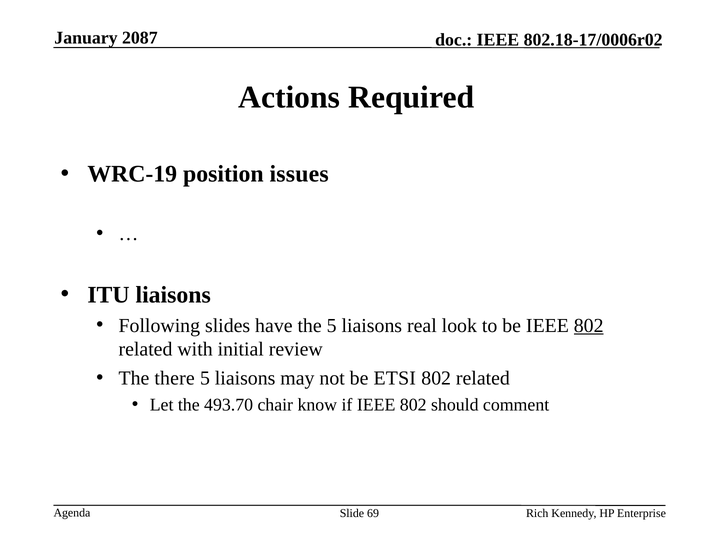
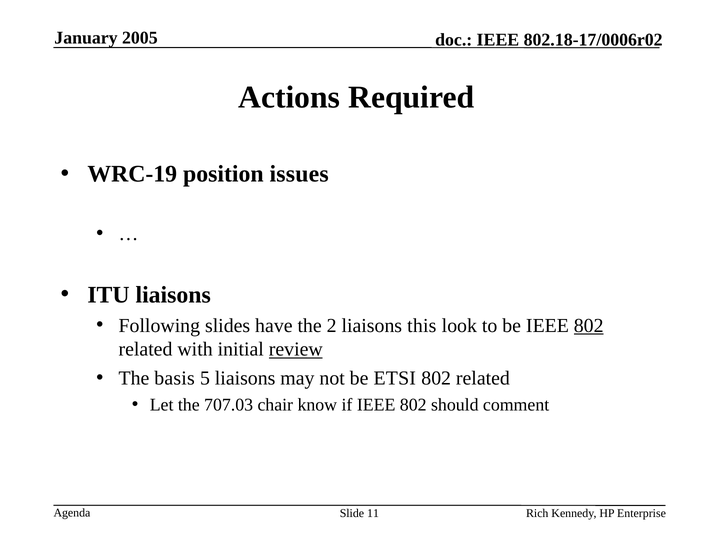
2087: 2087 -> 2005 (140, 38)
the 5: 5 -> 2 (332, 325)
real: real -> this (422, 325)
review underline: none -> present (296, 349)
there: there -> basis (175, 378)
493.70: 493.70 -> 707.03 (229, 405)
69: 69 -> 11 (373, 513)
